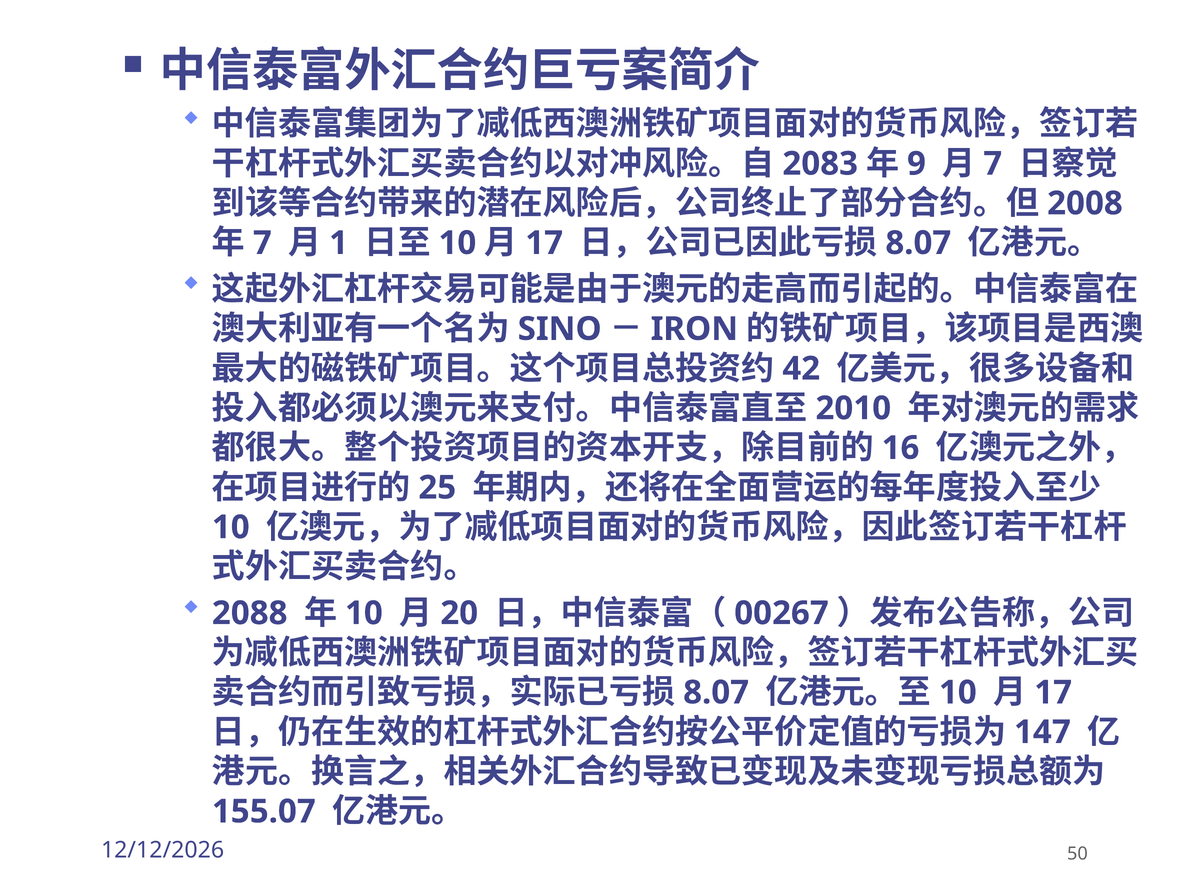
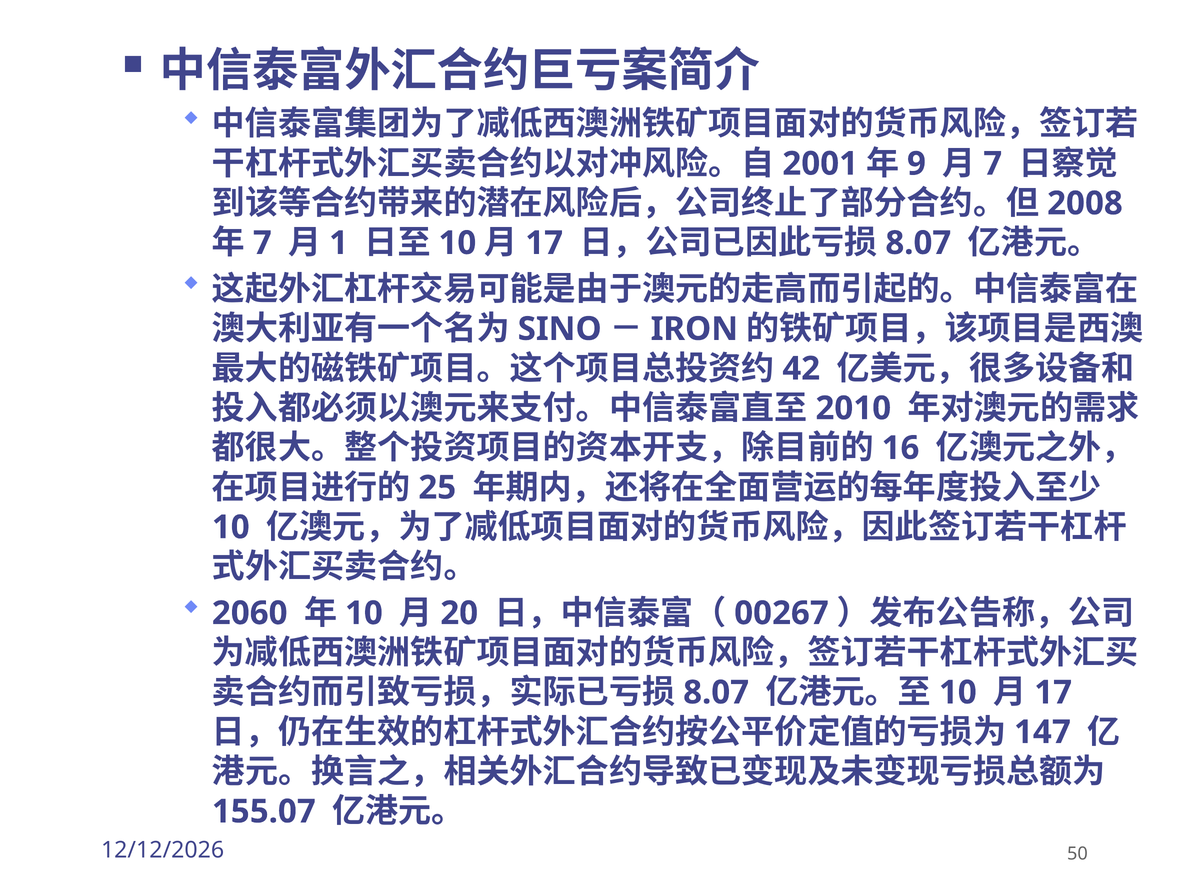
2083: 2083 -> 2001 (820, 164)
2088: 2088 -> 2060 (250, 613)
